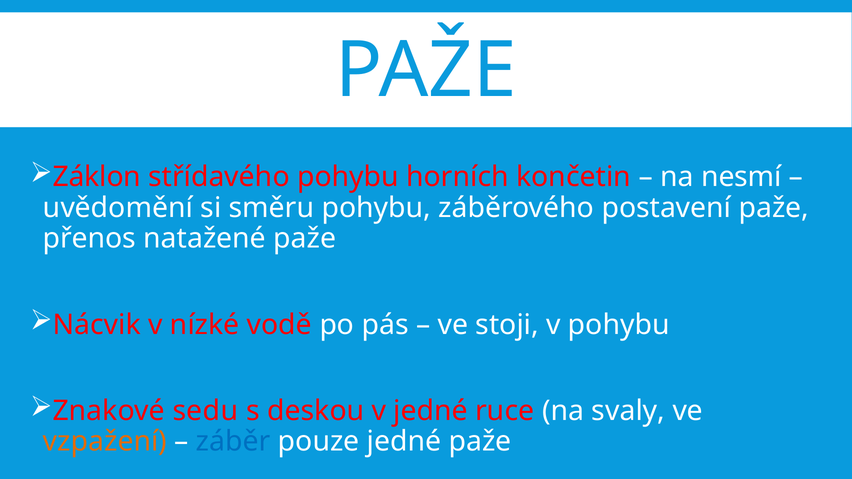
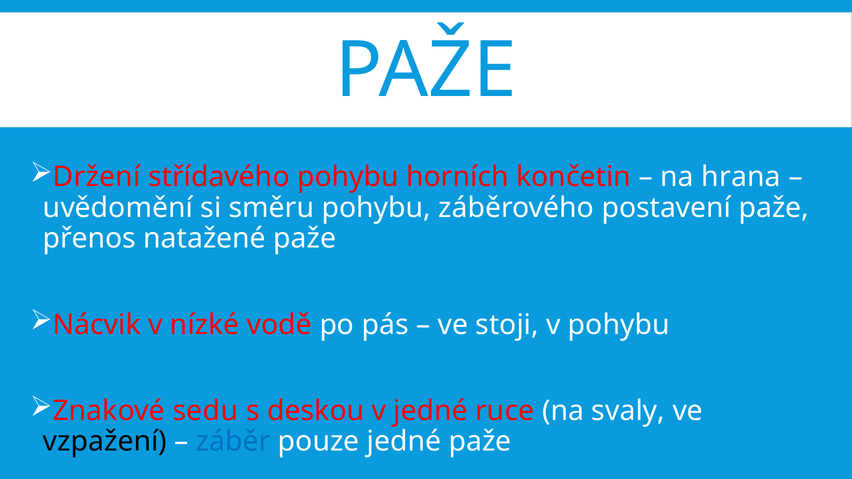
Záklon: Záklon -> Držení (97, 177)
nesmí: nesmí -> hrana (741, 177)
vzpažení colour: orange -> black (105, 442)
